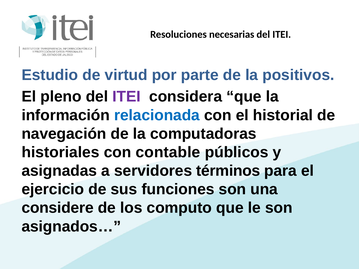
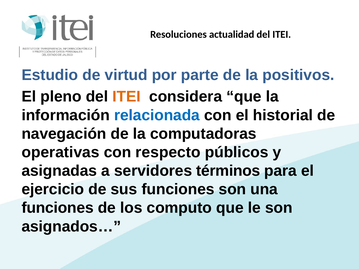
necesarias: necesarias -> actualidad (232, 34)
ITEI colour: purple -> orange (126, 97)
historiales: historiales -> operativas (61, 152)
contable: contable -> respecto (168, 152)
considere: considere -> funciones (58, 208)
